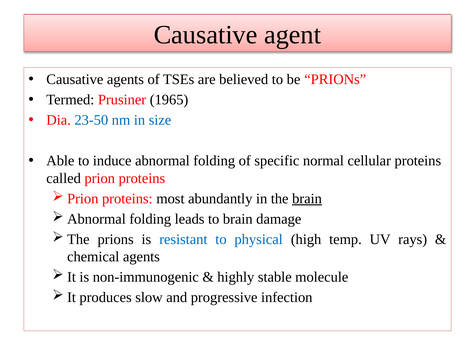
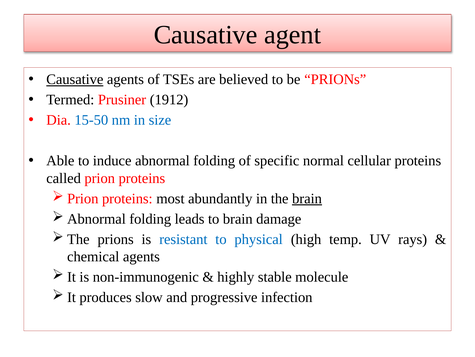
Causative underline: none -> present (75, 79)
1965: 1965 -> 1912 (169, 100)
23-50: 23-50 -> 15-50 (91, 120)
